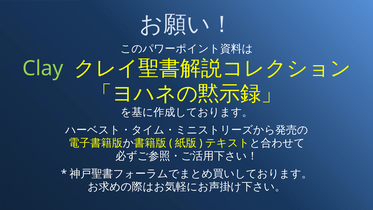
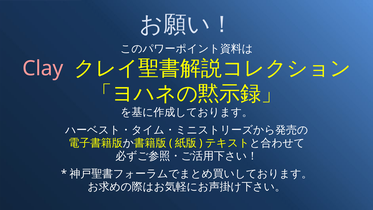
Clay colour: light green -> pink (43, 68)
